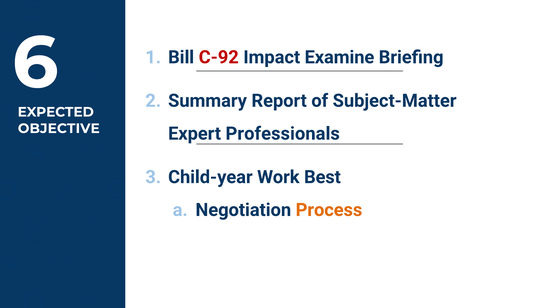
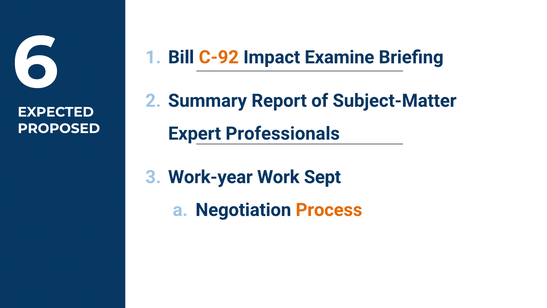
C-92 colour: red -> orange (219, 57)
OBJECTIVE: OBJECTIVE -> PROPOSED (59, 128)
Child-year: Child-year -> Work-year (210, 177)
Best: Best -> Sept (322, 177)
